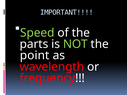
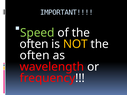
parts: parts -> often (34, 44)
NOT colour: light green -> yellow (75, 44)
point: point -> often (35, 56)
